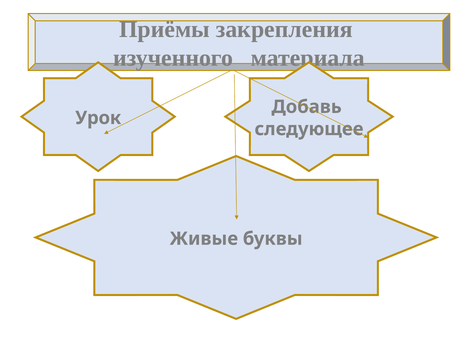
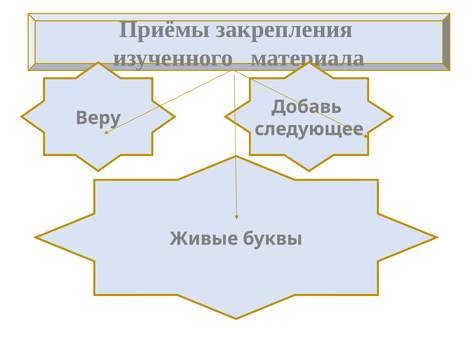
Урок: Урок -> Веру (98, 118)
